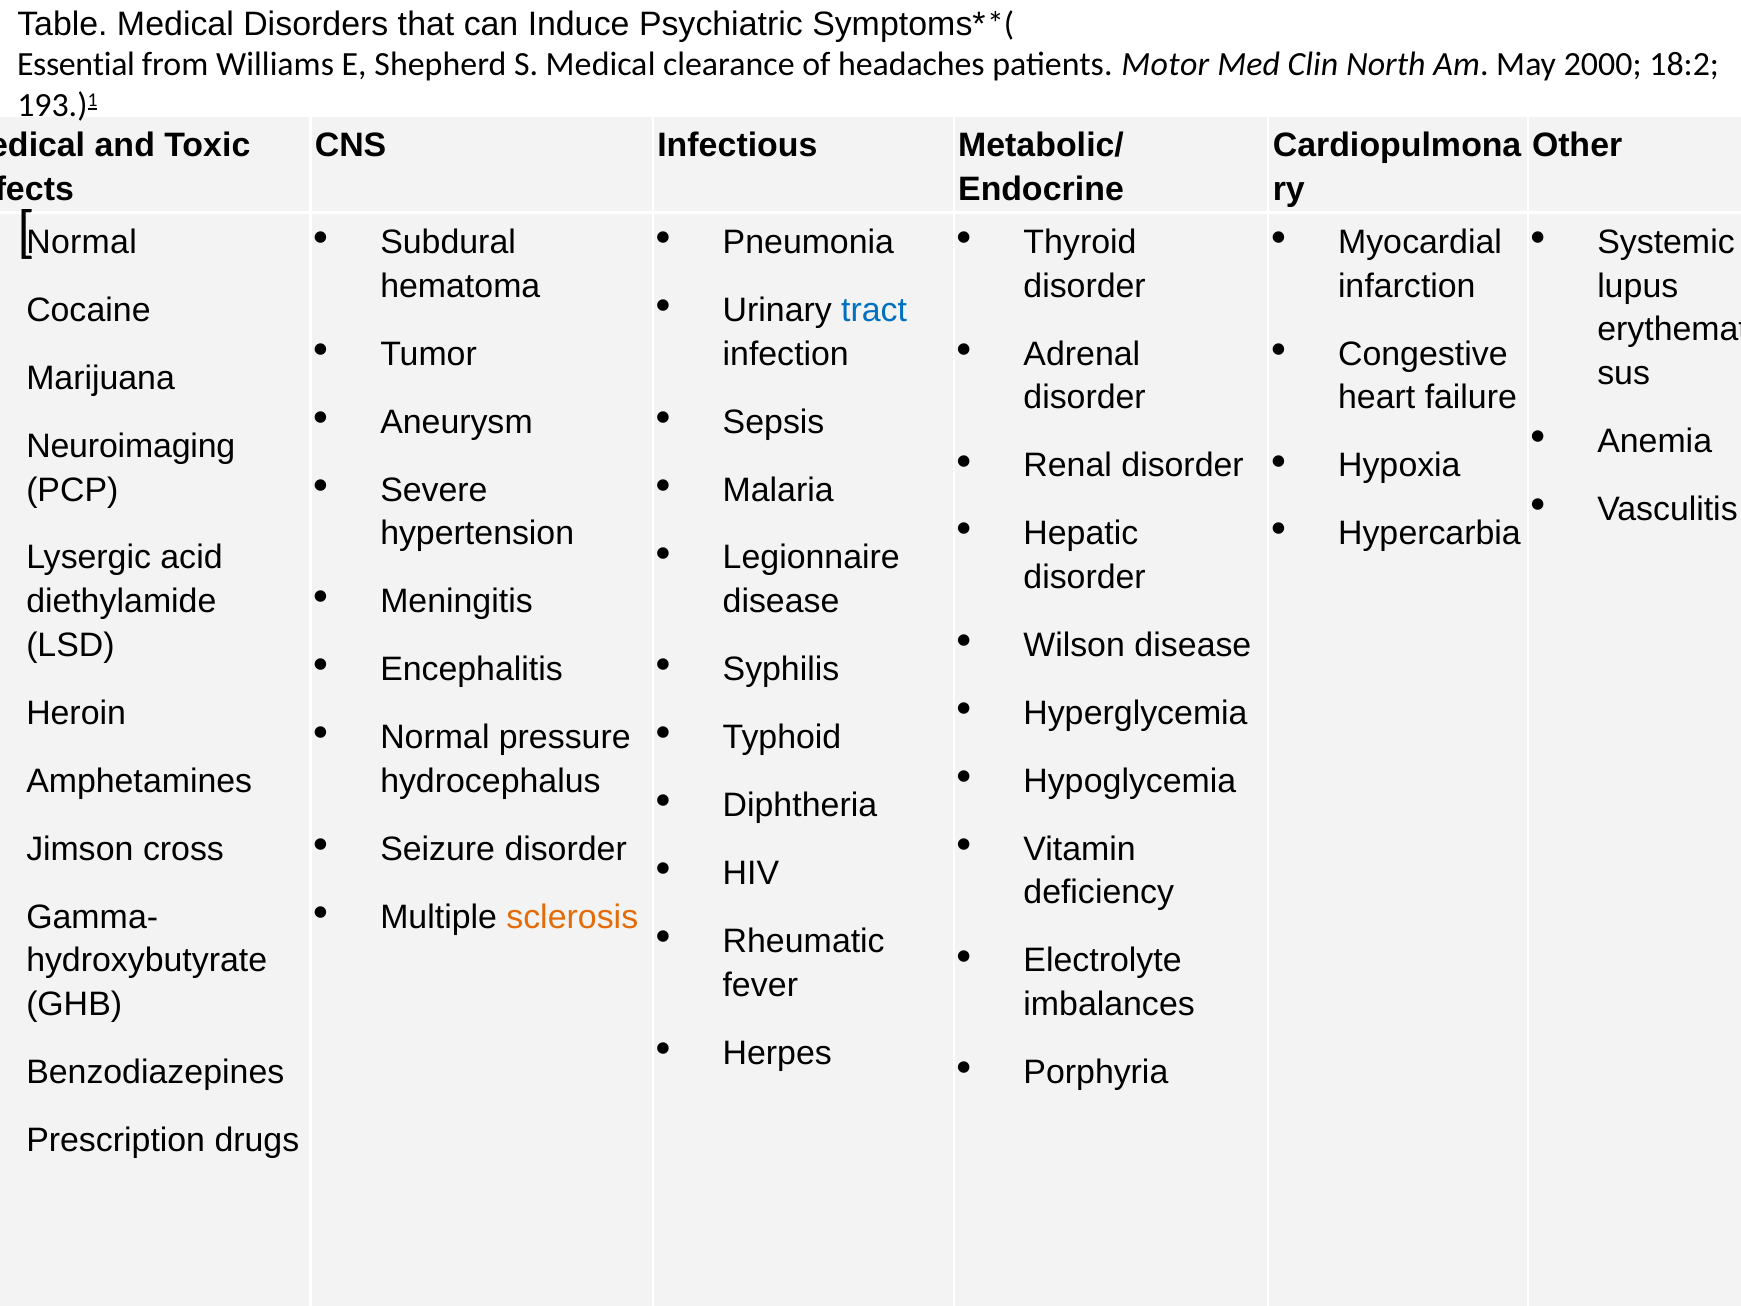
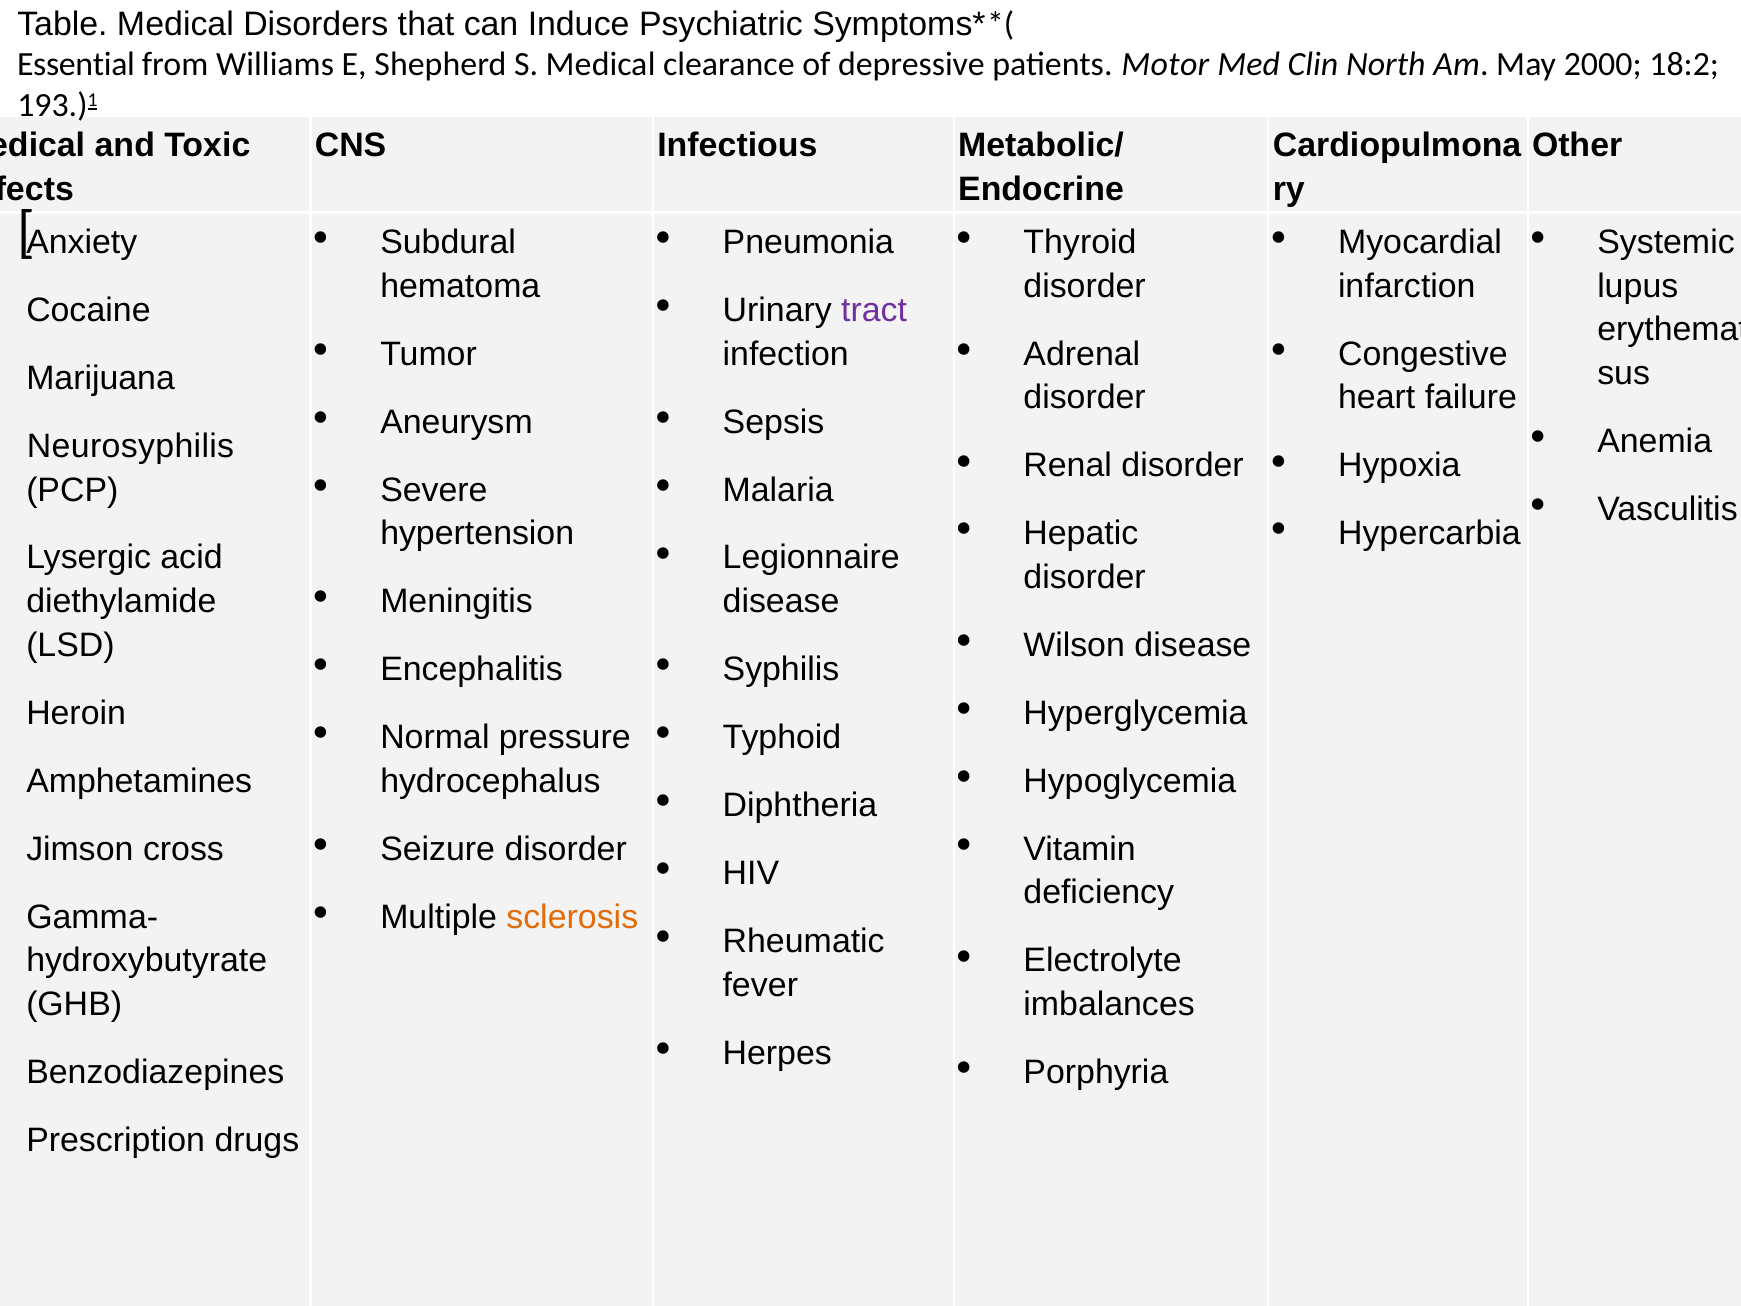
headaches: headaches -> depressive (911, 65)
Normal: Normal -> Anxiety (82, 242)
tract colour: blue -> purple (874, 310)
Neuroimaging: Neuroimaging -> Neurosyphilis (131, 446)
